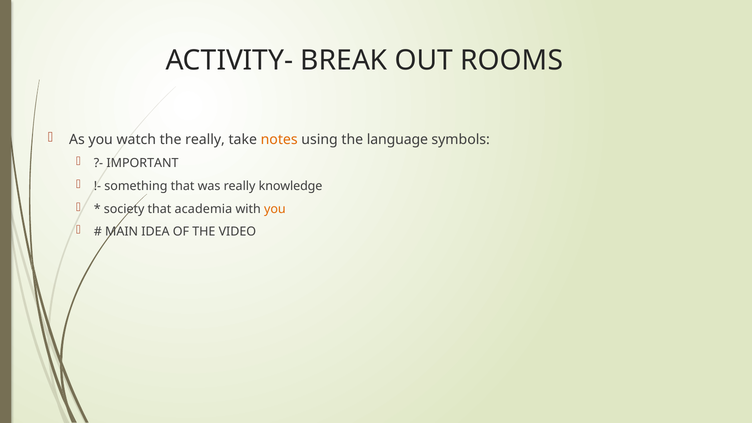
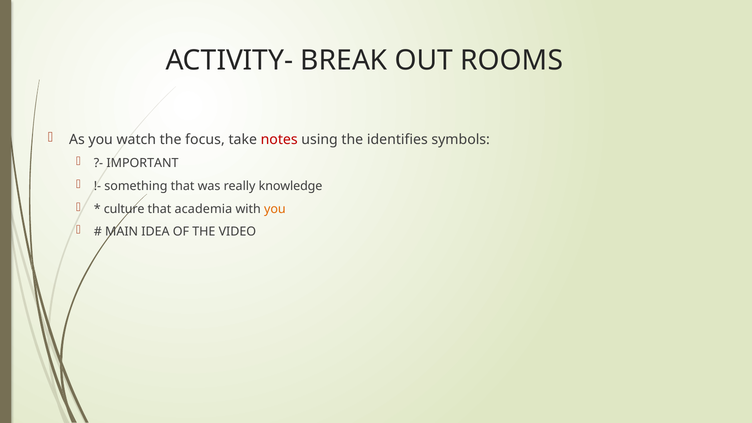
the really: really -> focus (205, 140)
notes colour: orange -> red (279, 140)
language: language -> identifies (397, 140)
society: society -> culture (124, 209)
